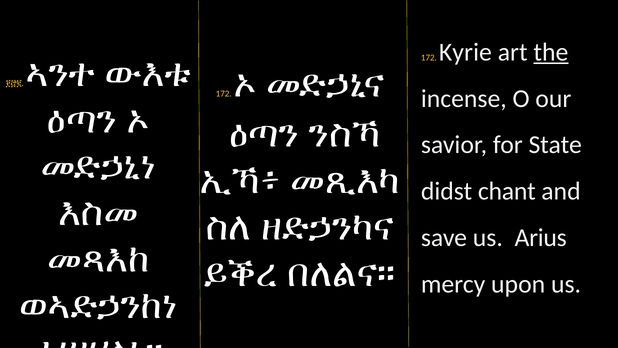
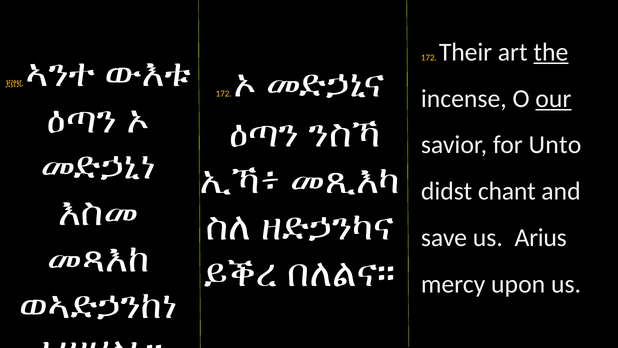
Kyrie: Kyrie -> Their (466, 52)
our underline: none -> present (553, 98)
State: State -> Unto (555, 145)
